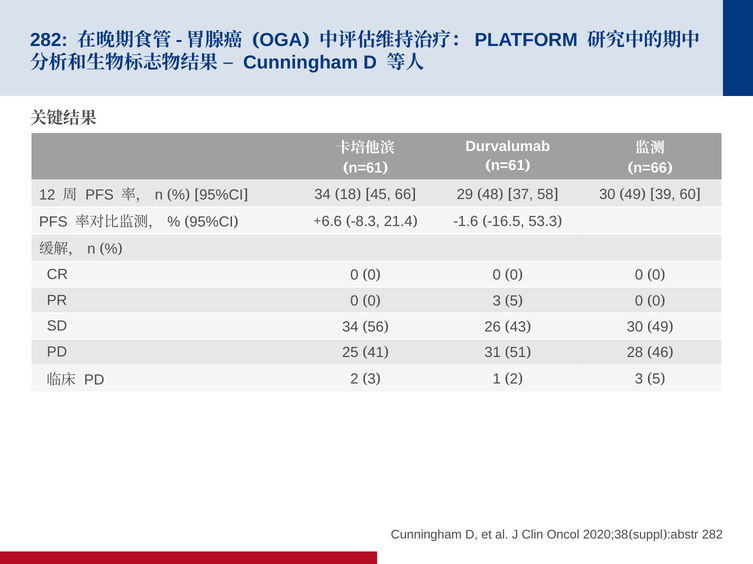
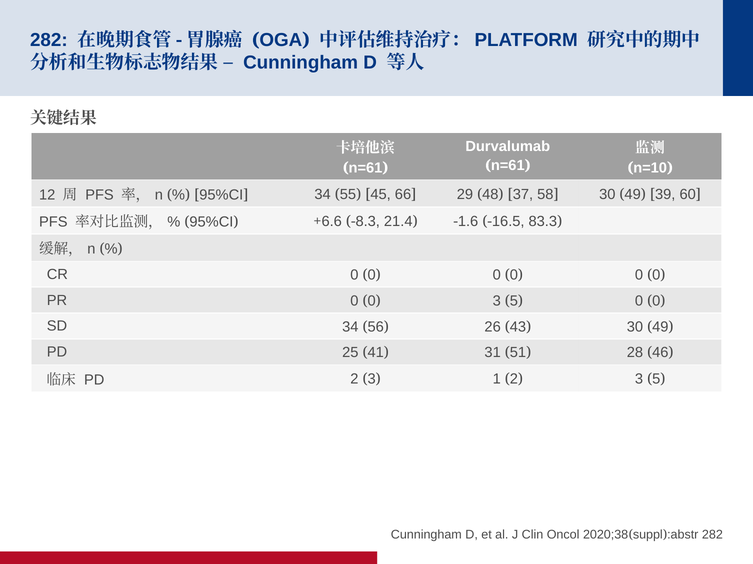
n=66: n=66 -> n=10 (650, 168)
18: 18 -> 55 (348, 194)
53.3: 53.3 -> 83.3 (543, 222)
